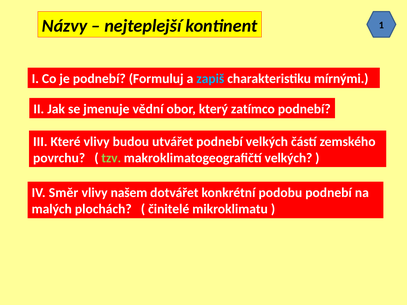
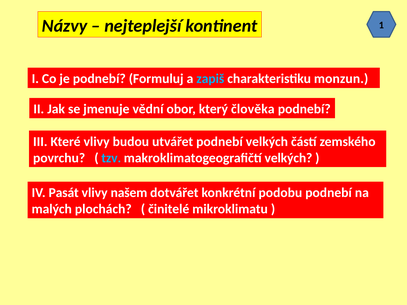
mírnými: mírnými -> monzun (341, 79)
zatímco: zatímco -> člověka (253, 109)
tzv colour: light green -> light blue (111, 158)
Směr: Směr -> Pasát (64, 193)
